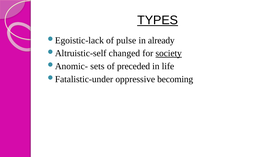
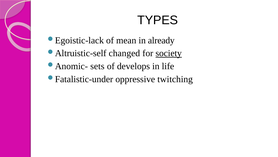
TYPES underline: present -> none (158, 20)
pulse: pulse -> mean (126, 40)
preceded: preceded -> develops (133, 66)
becoming: becoming -> twitching (175, 79)
